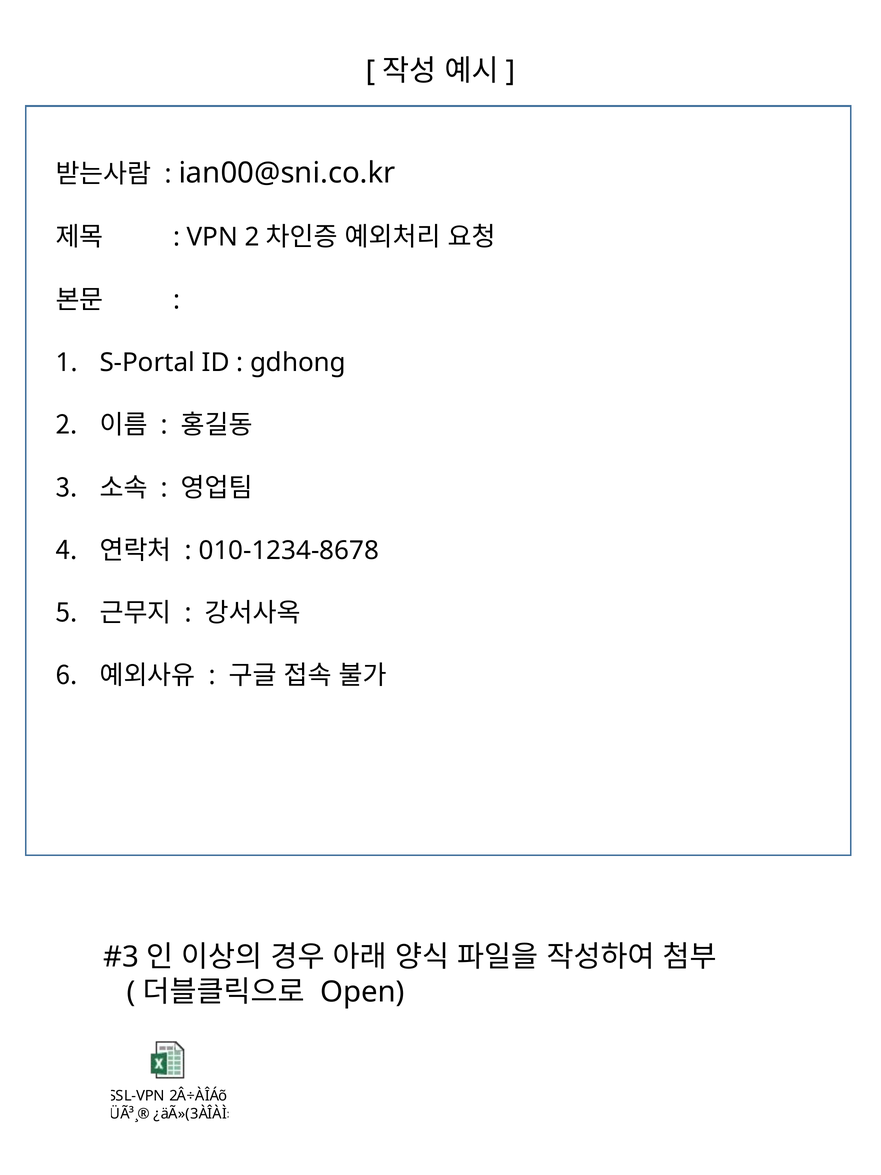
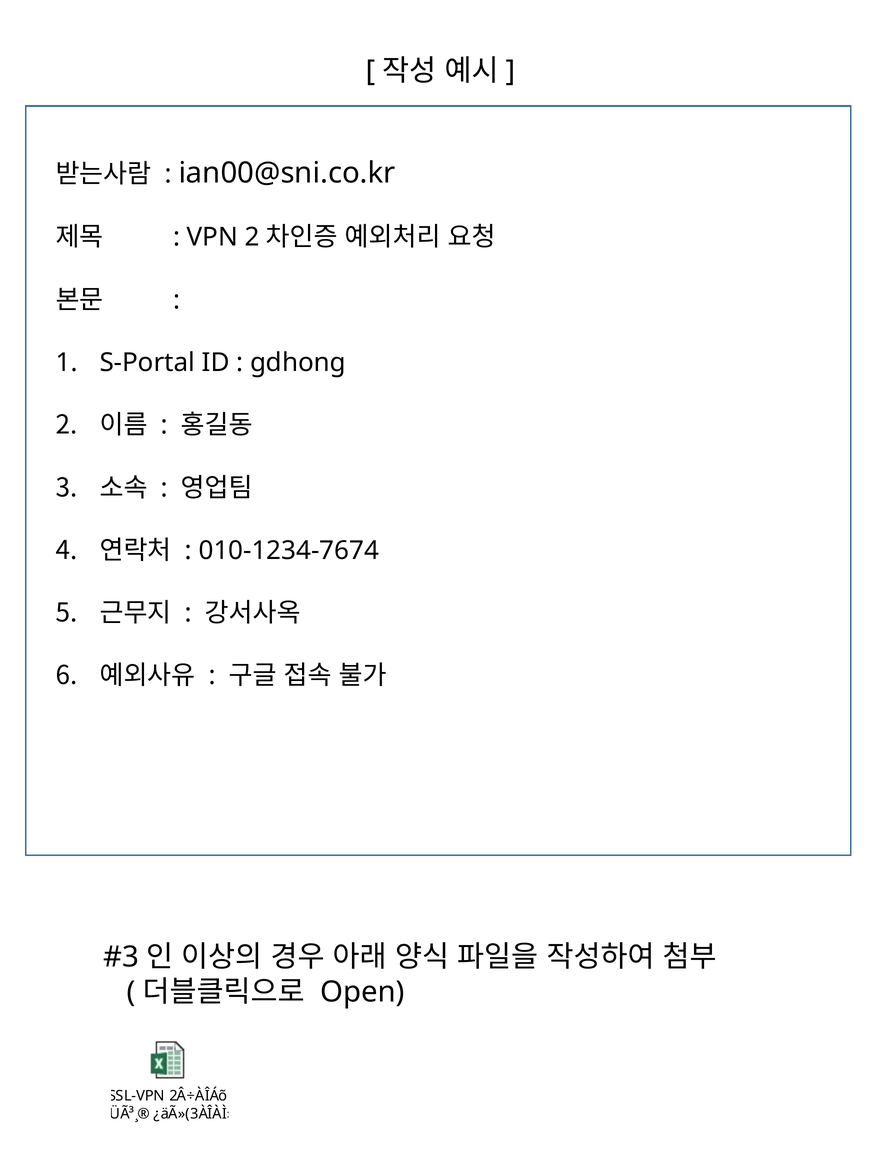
010-1234-8678: 010-1234-8678 -> 010-1234-7674 (289, 550)
